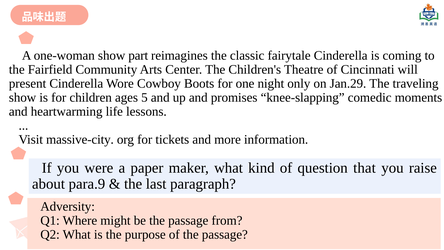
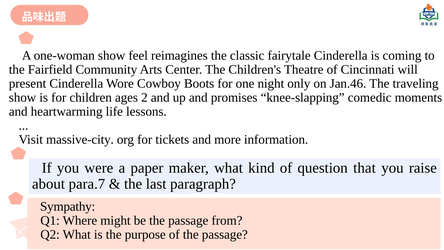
part: part -> feel (138, 55)
Jan.29: Jan.29 -> Jan.46 (348, 83)
5: 5 -> 2 (144, 97)
para.9: para.9 -> para.7 (87, 184)
Adversity: Adversity -> Sympathy (68, 206)
